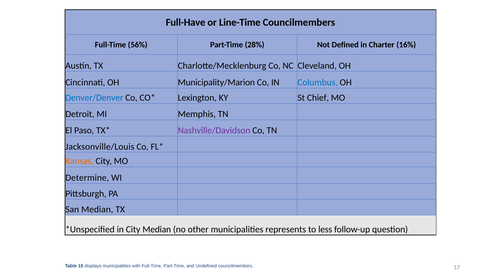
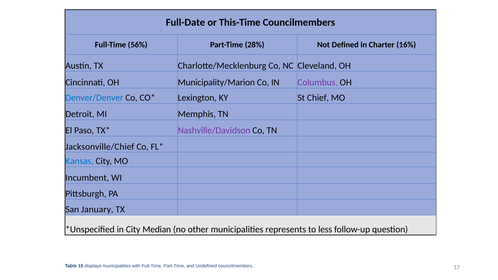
Full-Have: Full-Have -> Full-Date (185, 22)
Line-Time: Line-Time -> This-Time (240, 22)
Columbus colour: blue -> purple (318, 82)
Jacksonville/Louis: Jacksonville/Louis -> Jacksonville/Chief (100, 147)
Kansas colour: orange -> blue (79, 161)
Determine: Determine -> Incumbent (87, 178)
San Median: Median -> January (97, 210)
